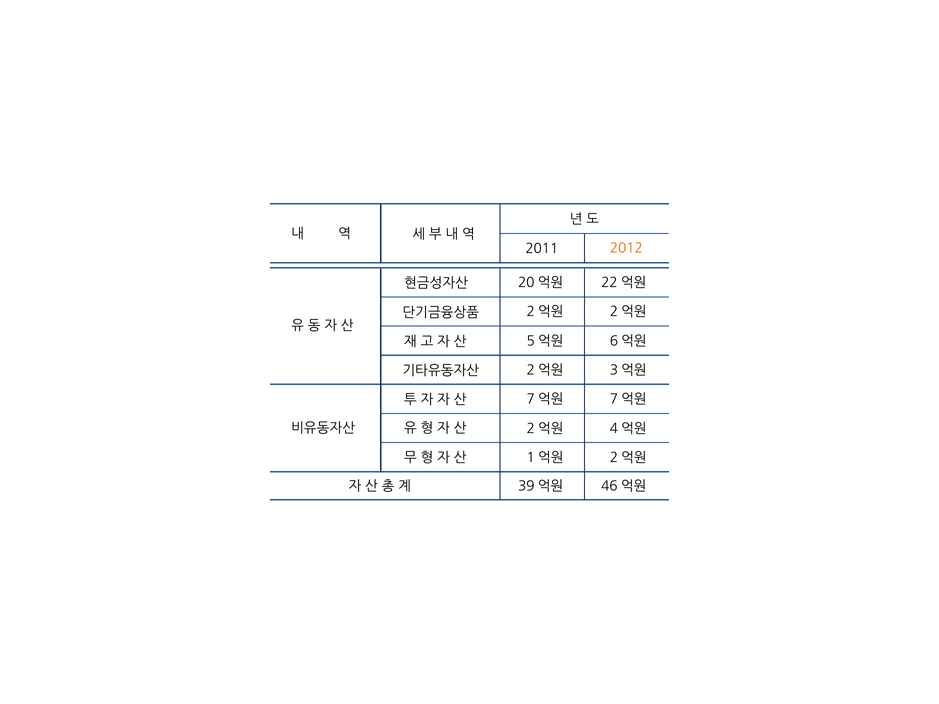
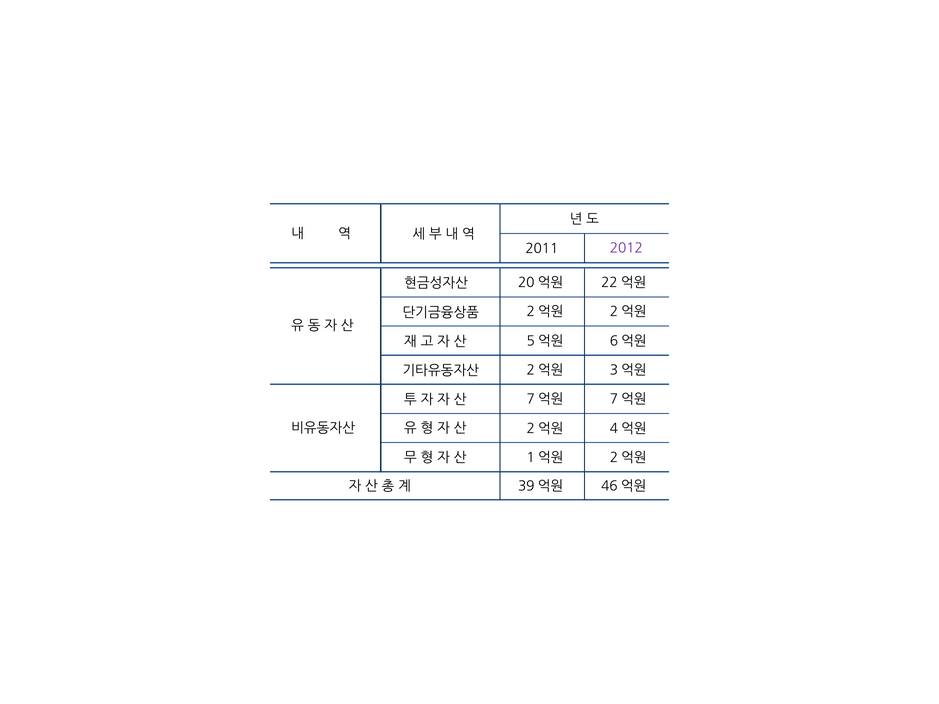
2012 colour: orange -> purple (626, 248)
